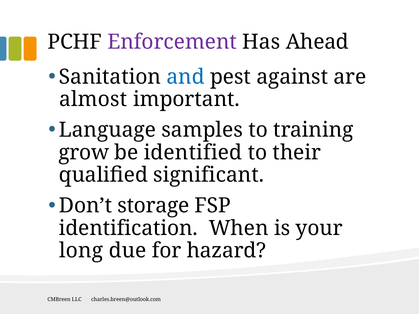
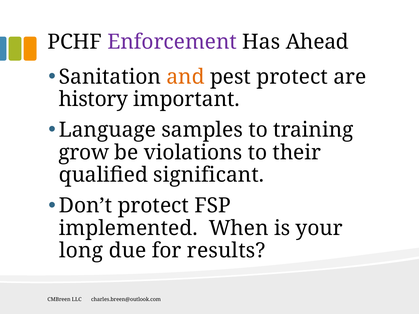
and colour: blue -> orange (186, 77)
pest against: against -> protect (292, 77)
almost: almost -> history (93, 99)
identified: identified -> violations (193, 153)
Don’t storage: storage -> protect (153, 206)
identification: identification -> implemented (128, 228)
hazard: hazard -> results (226, 251)
